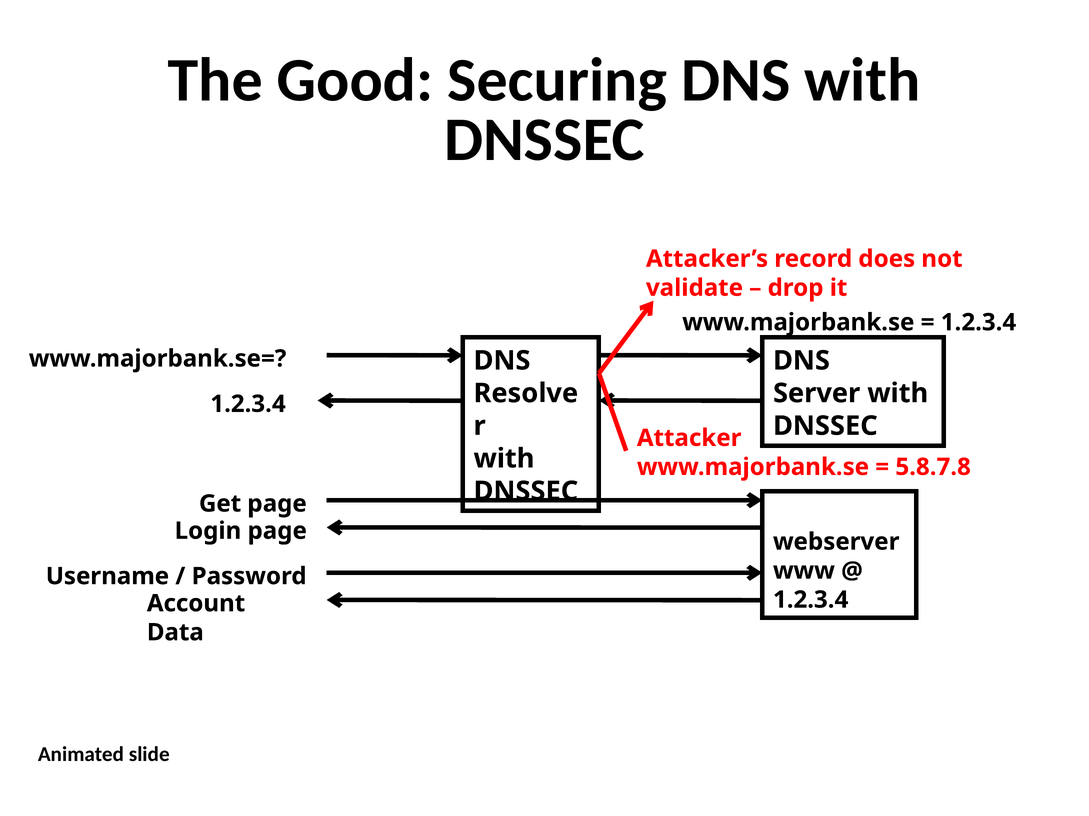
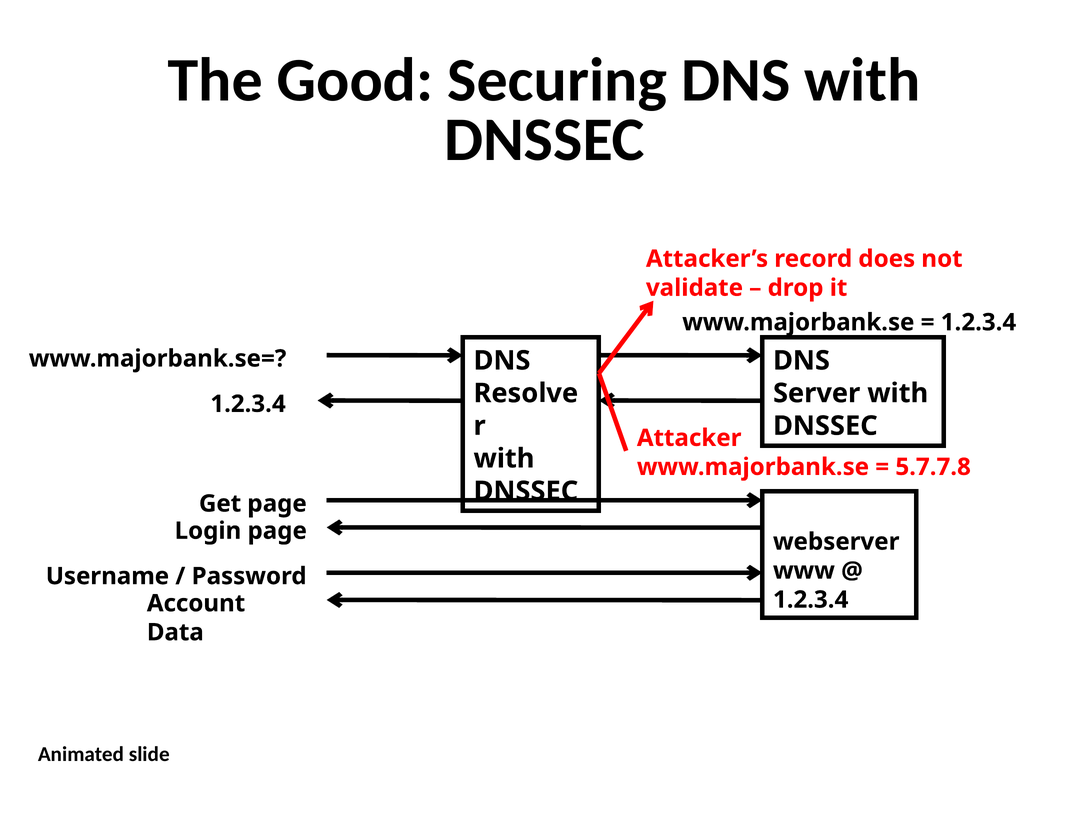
5.8.7.8: 5.8.7.8 -> 5.7.7.8 (933, 467)
